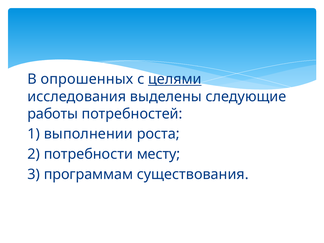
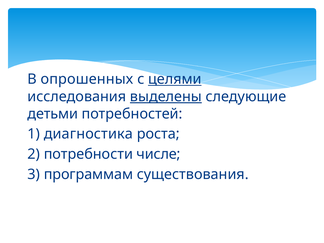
выделены underline: none -> present (166, 97)
работы: работы -> детьми (53, 114)
выполнении: выполнении -> диагностика (88, 134)
месту: месту -> числе (159, 154)
